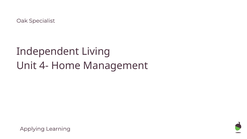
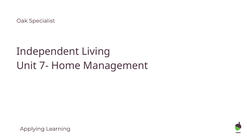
4-: 4- -> 7- (44, 66)
